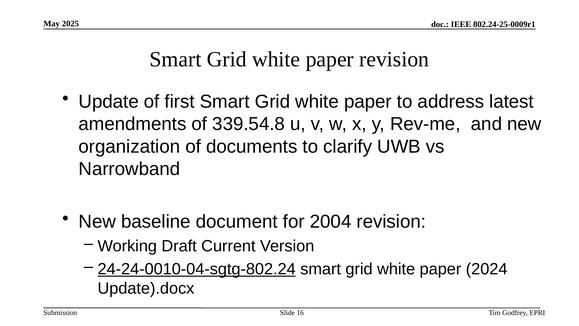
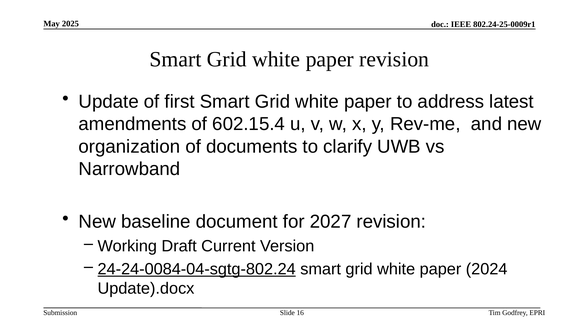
339.54.8: 339.54.8 -> 602.15.4 (249, 124)
2004: 2004 -> 2027 (331, 222)
24-24-0010-04-sgtg-802.24: 24-24-0010-04-sgtg-802.24 -> 24-24-0084-04-sgtg-802.24 (197, 269)
